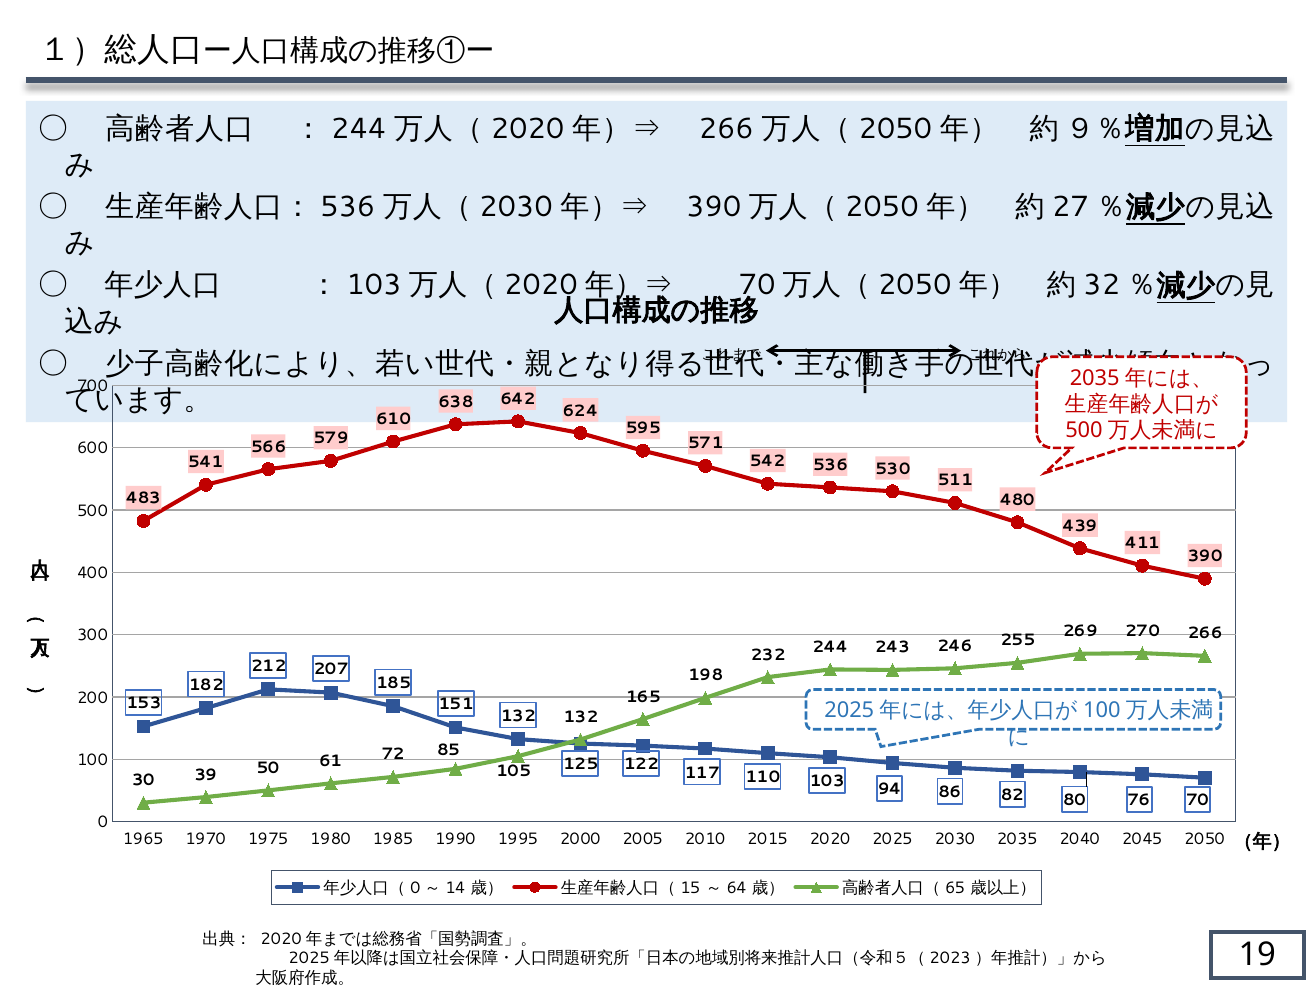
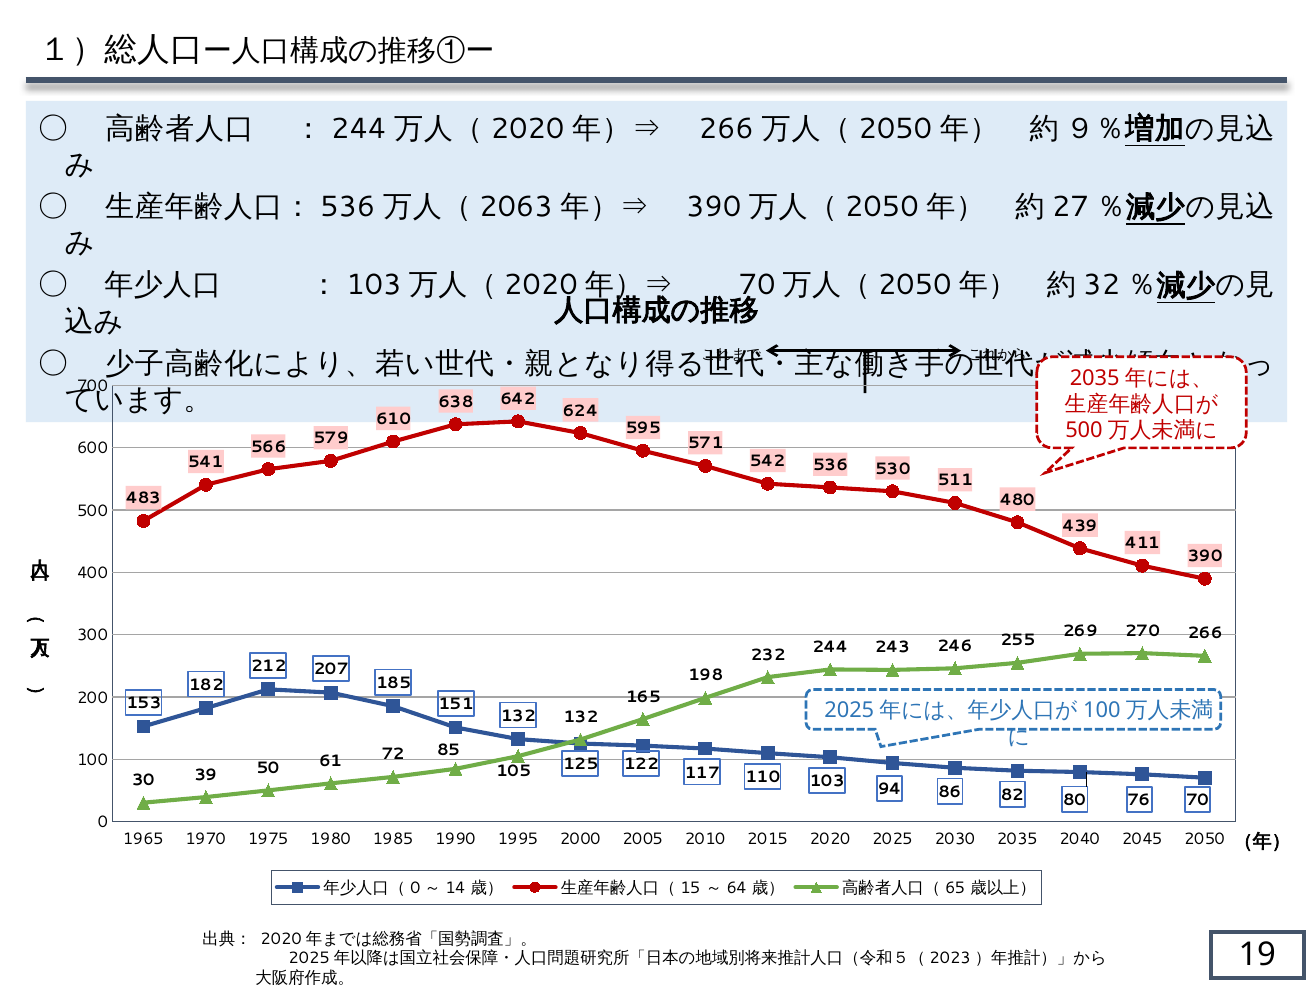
2030: 2030 -> 2063 (516, 207)
